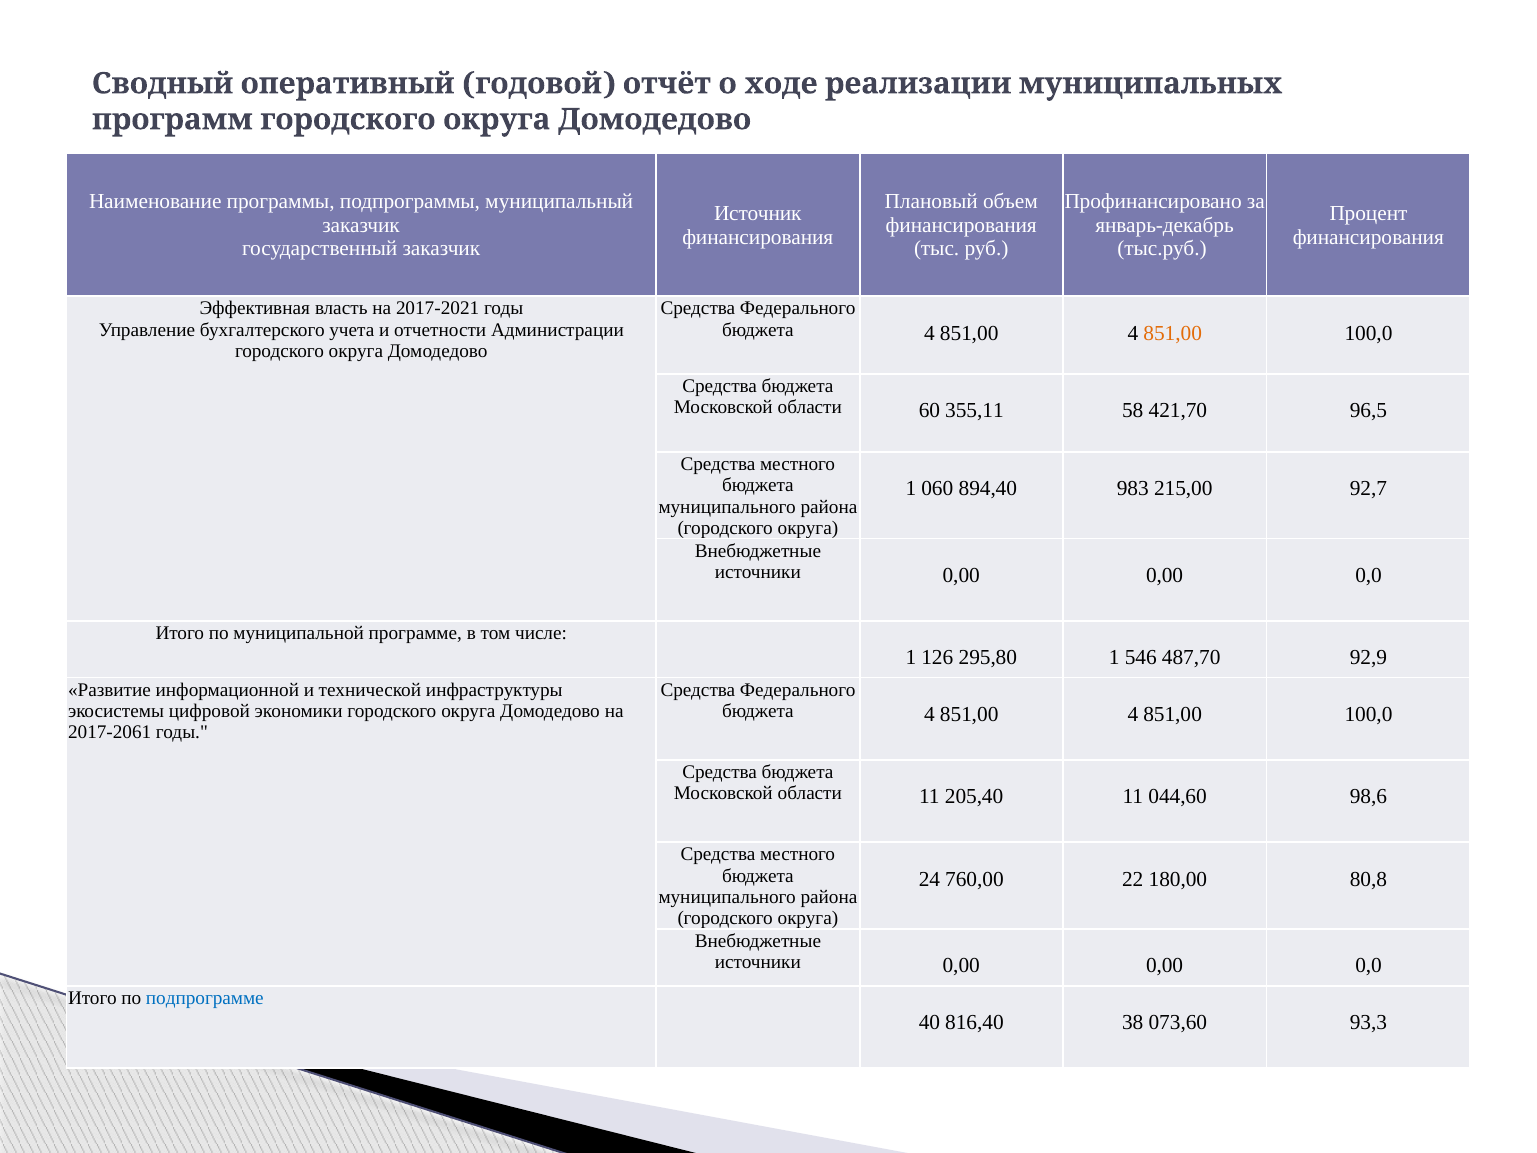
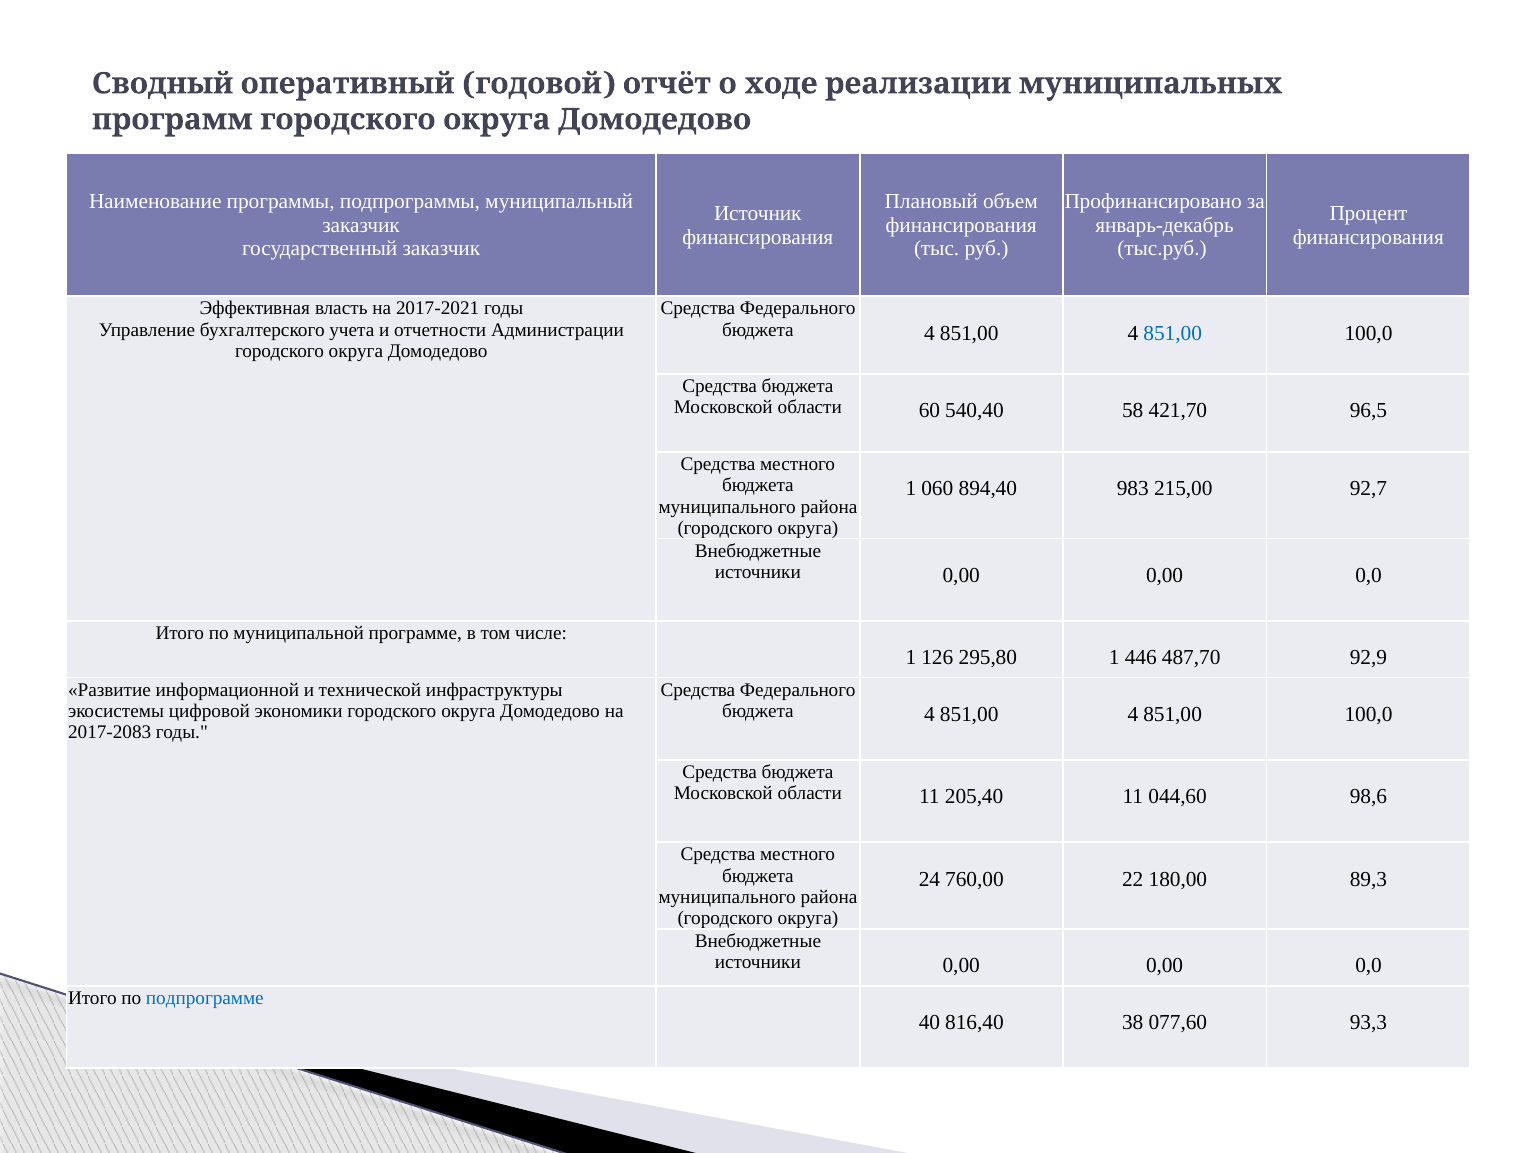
851,00 colour: orange -> blue (1173, 333)
355,11: 355,11 -> 540,40 (974, 411)
546: 546 -> 446 (1141, 658)
2017-2061: 2017-2061 -> 2017-2083 (110, 732)
80,8: 80,8 -> 89,3 (1368, 879)
073,60: 073,60 -> 077,60 (1178, 1022)
